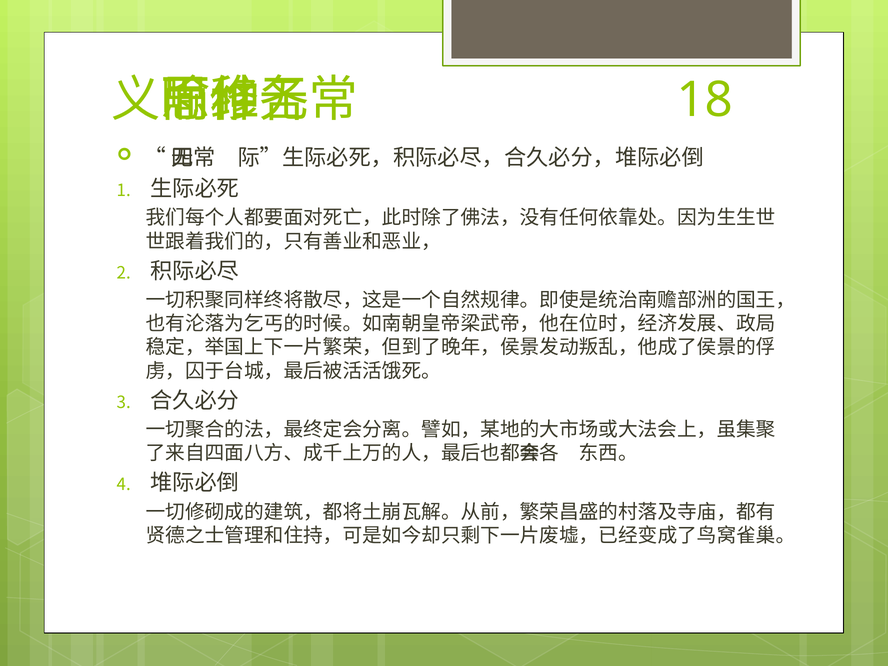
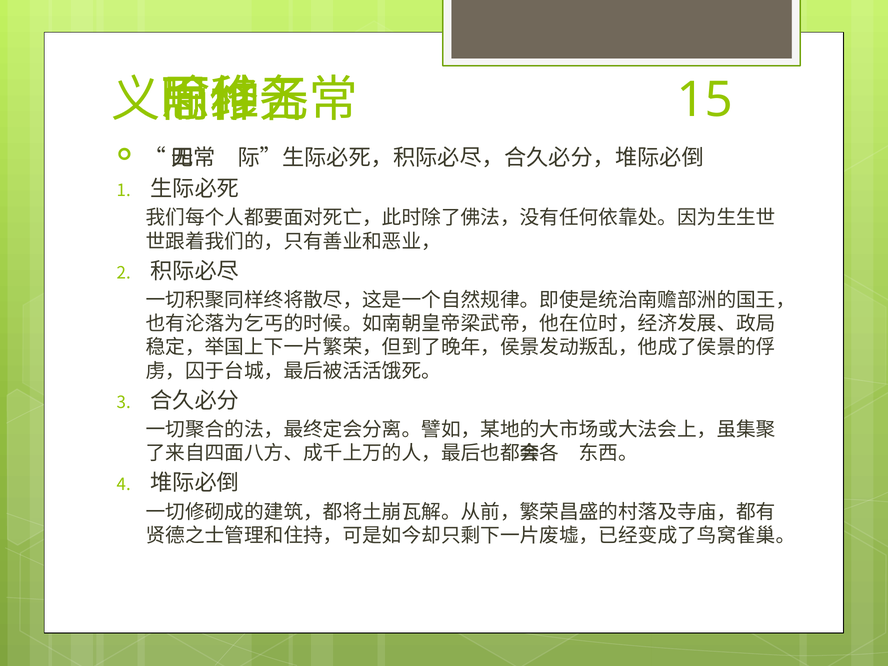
18: 18 -> 15 (705, 100)
